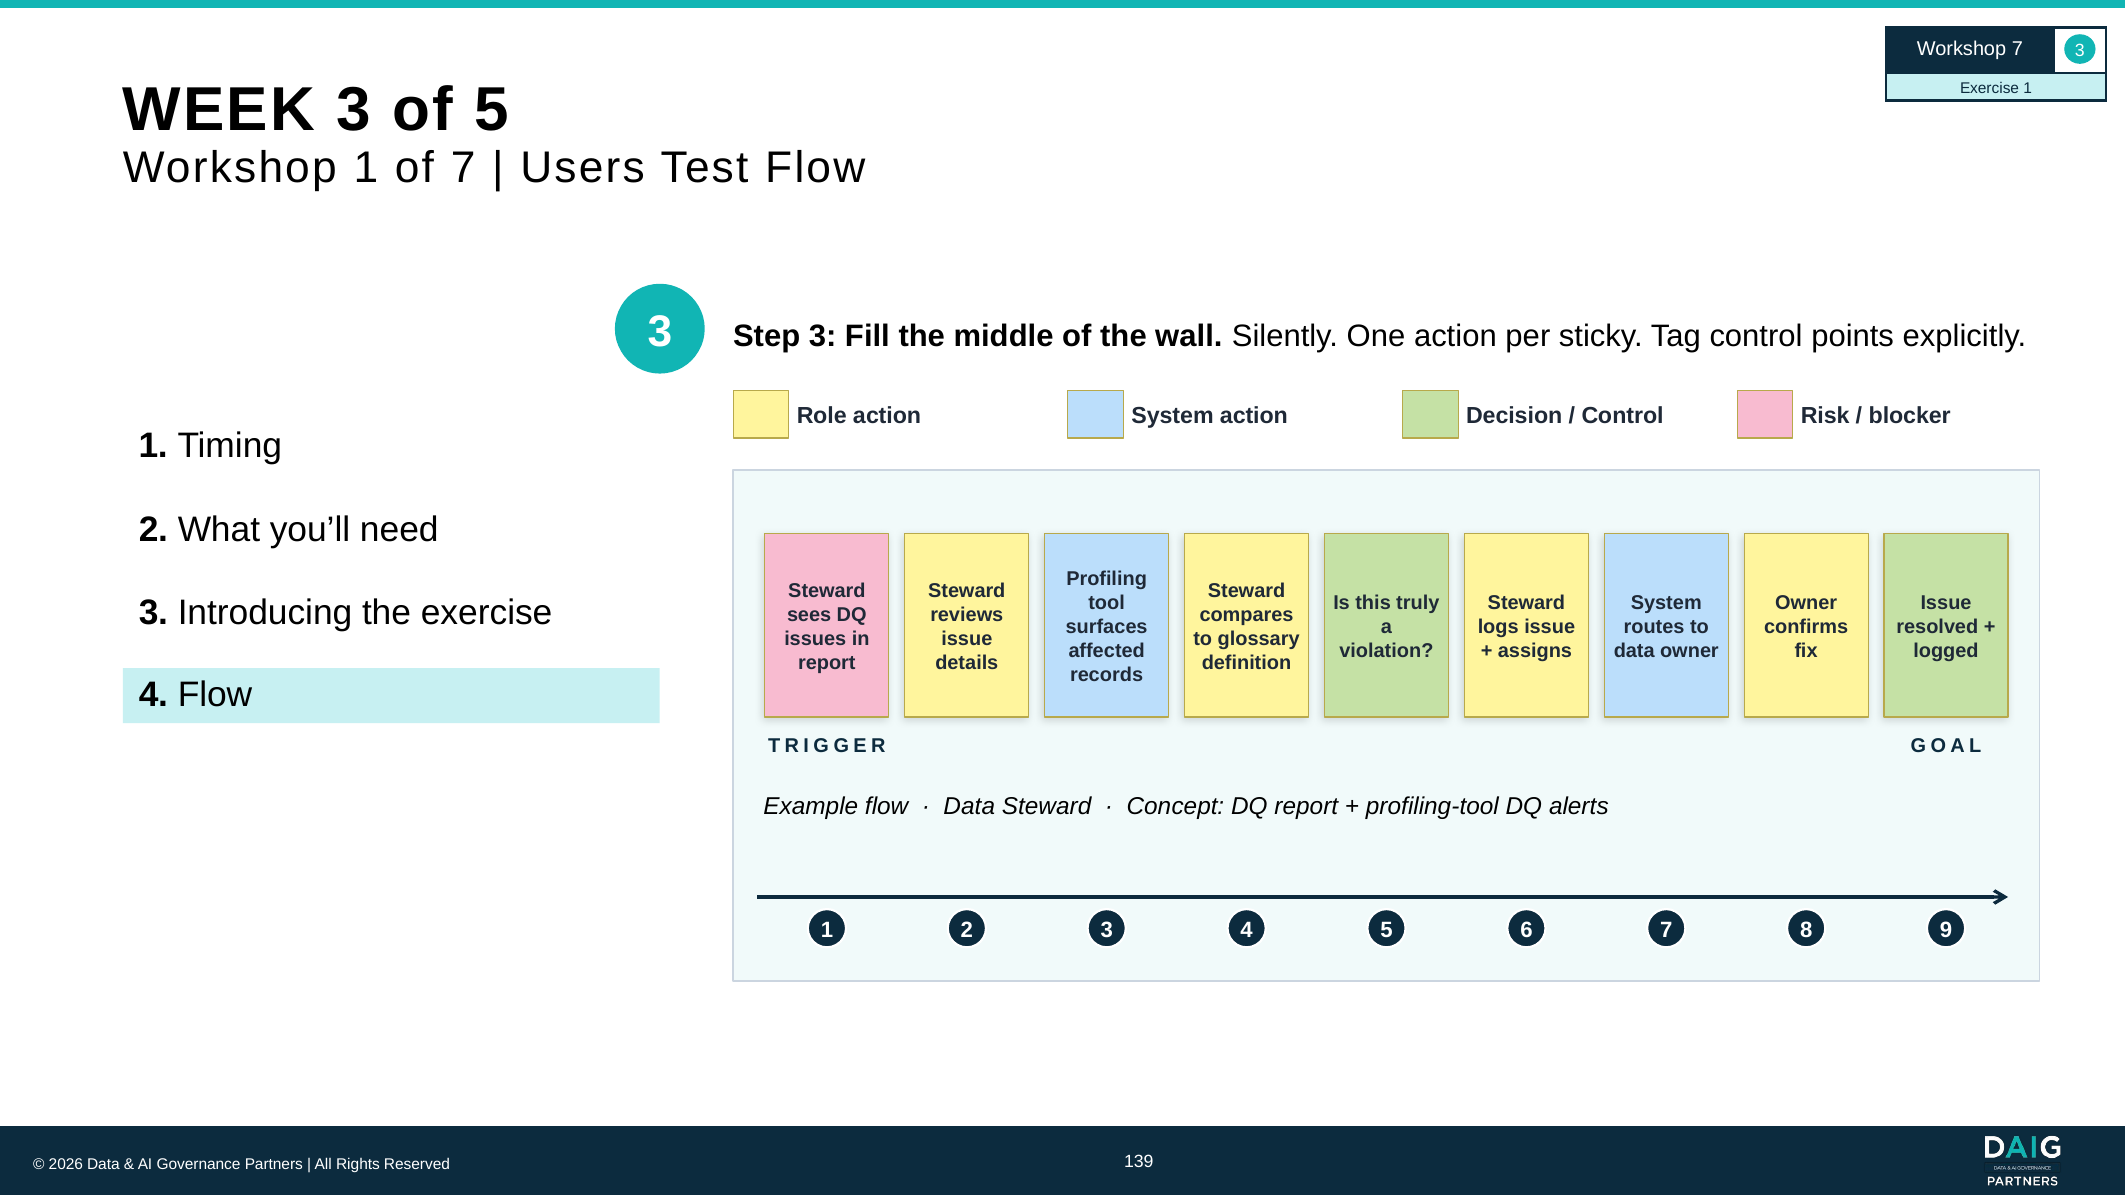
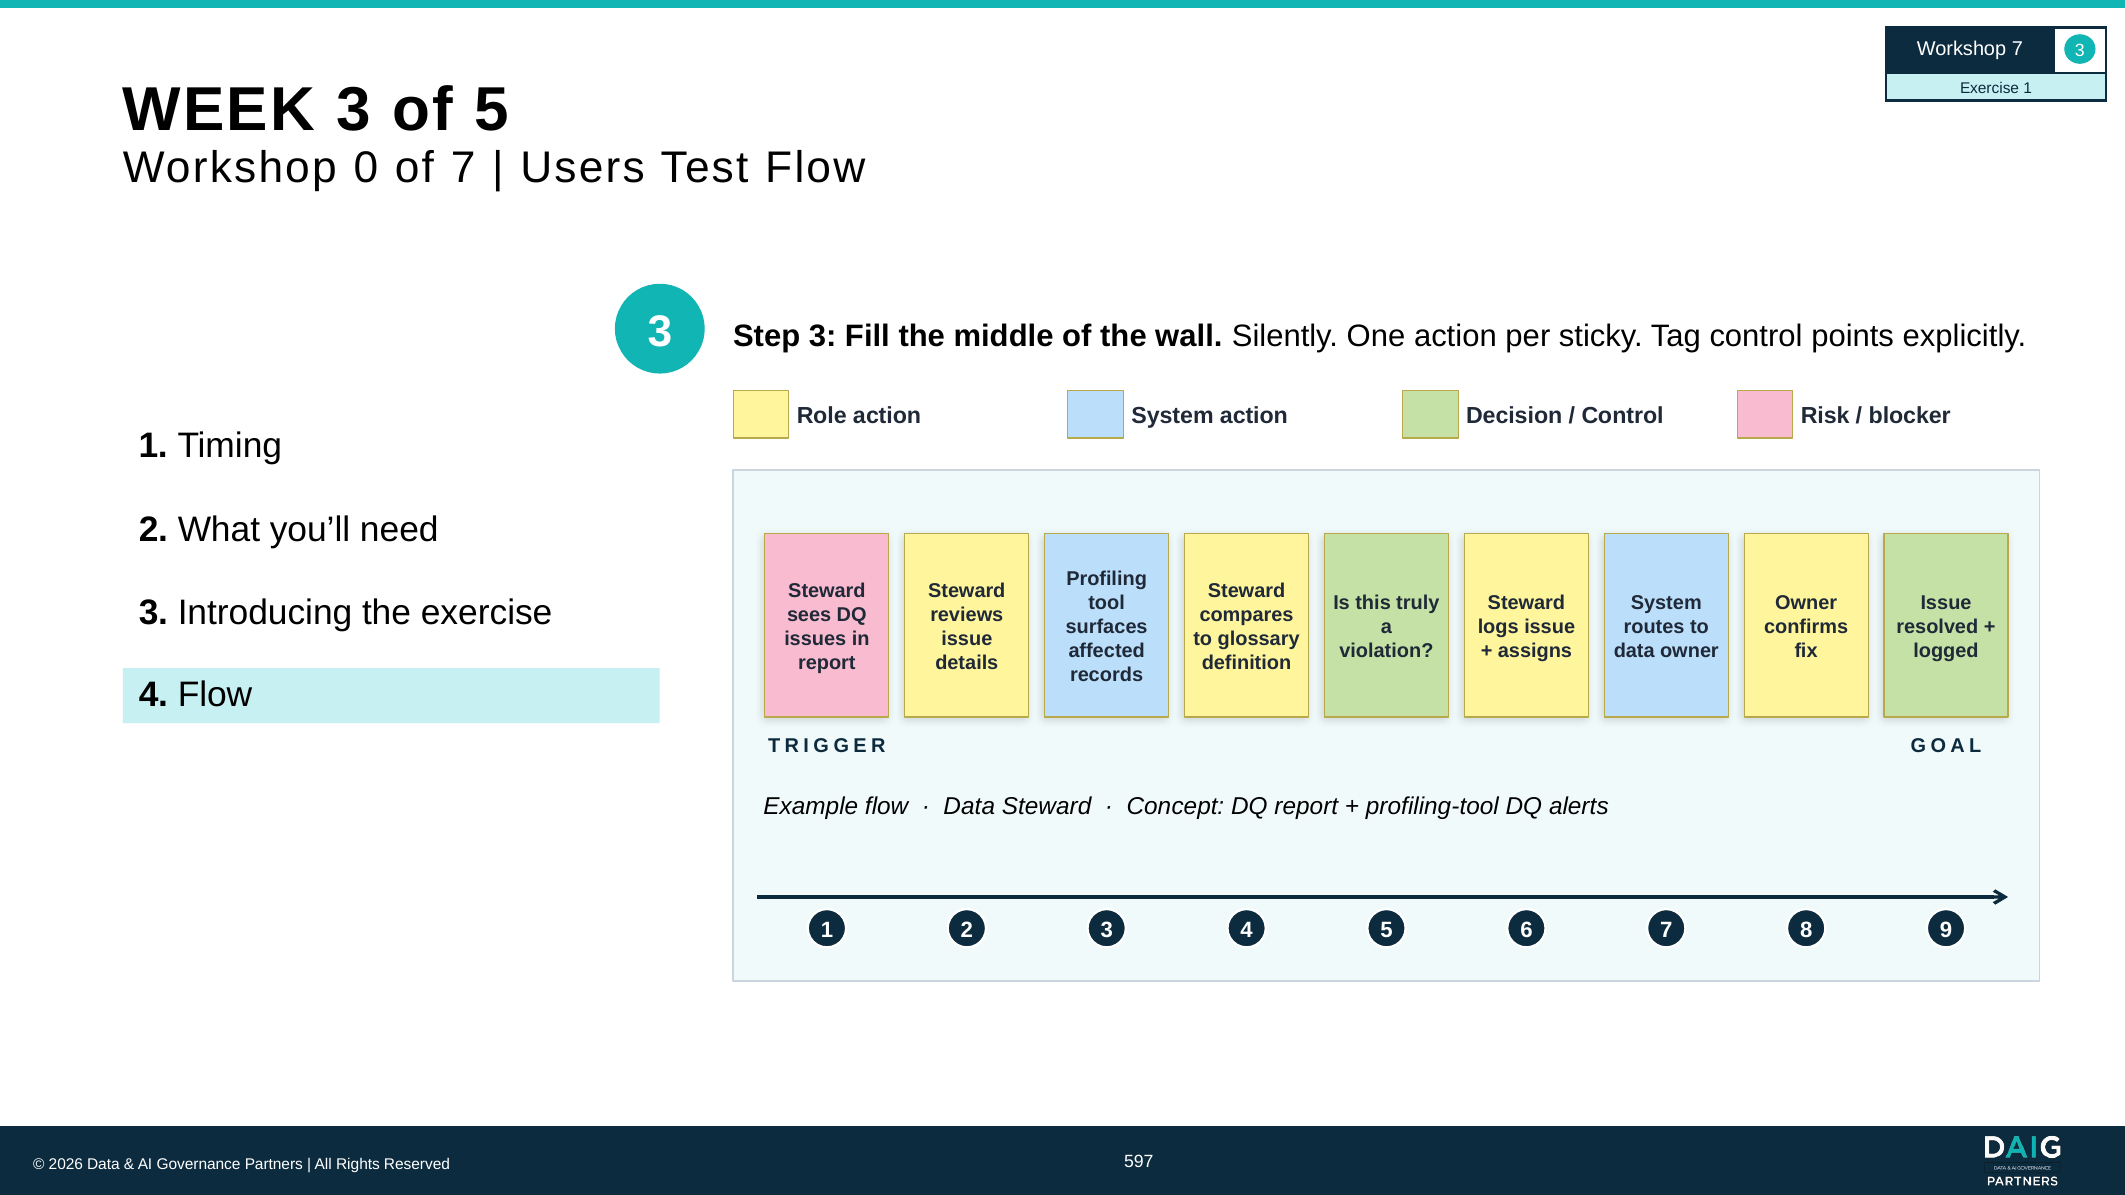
Workshop 1: 1 -> 0 (366, 167)
139: 139 -> 597 (1139, 1162)
